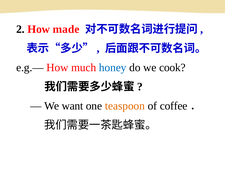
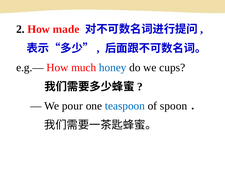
cook: cook -> cups (172, 67)
want: want -> pour (72, 106)
teaspoon colour: orange -> blue (125, 106)
coffee: coffee -> spoon (174, 106)
